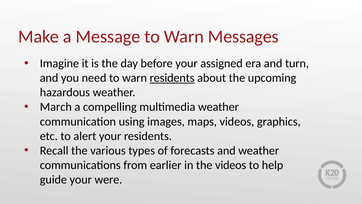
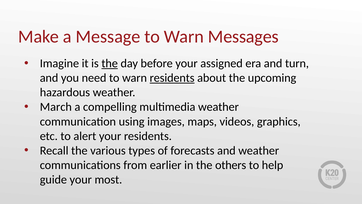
the underline: none -> present (110, 63)
the videos: videos -> others (231, 165)
were: were -> most (108, 179)
